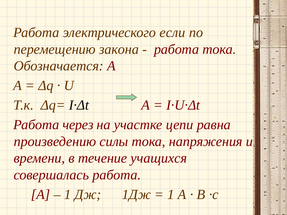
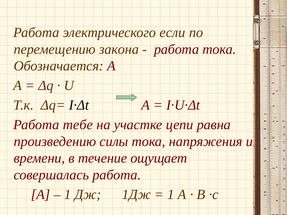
через: через -> тебе (78, 125)
учащихся: учащихся -> ощущает (159, 158)
